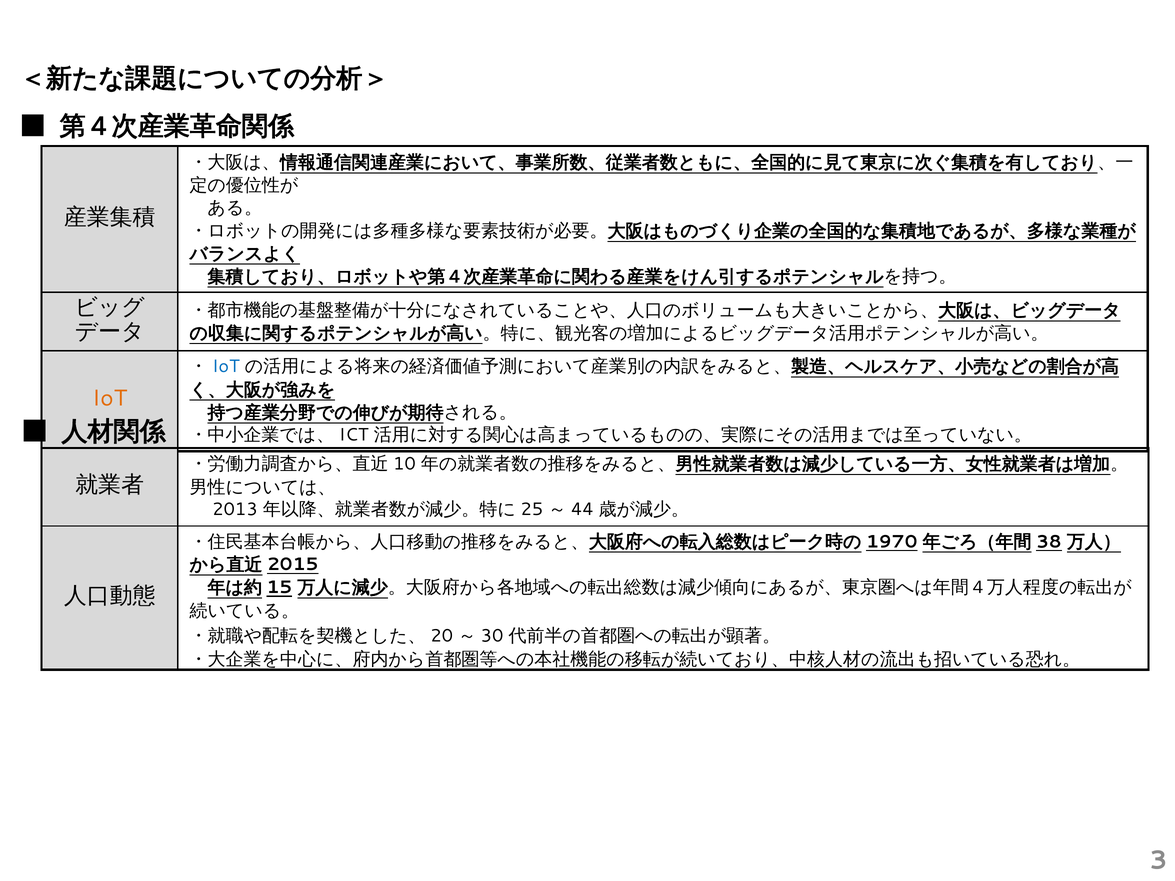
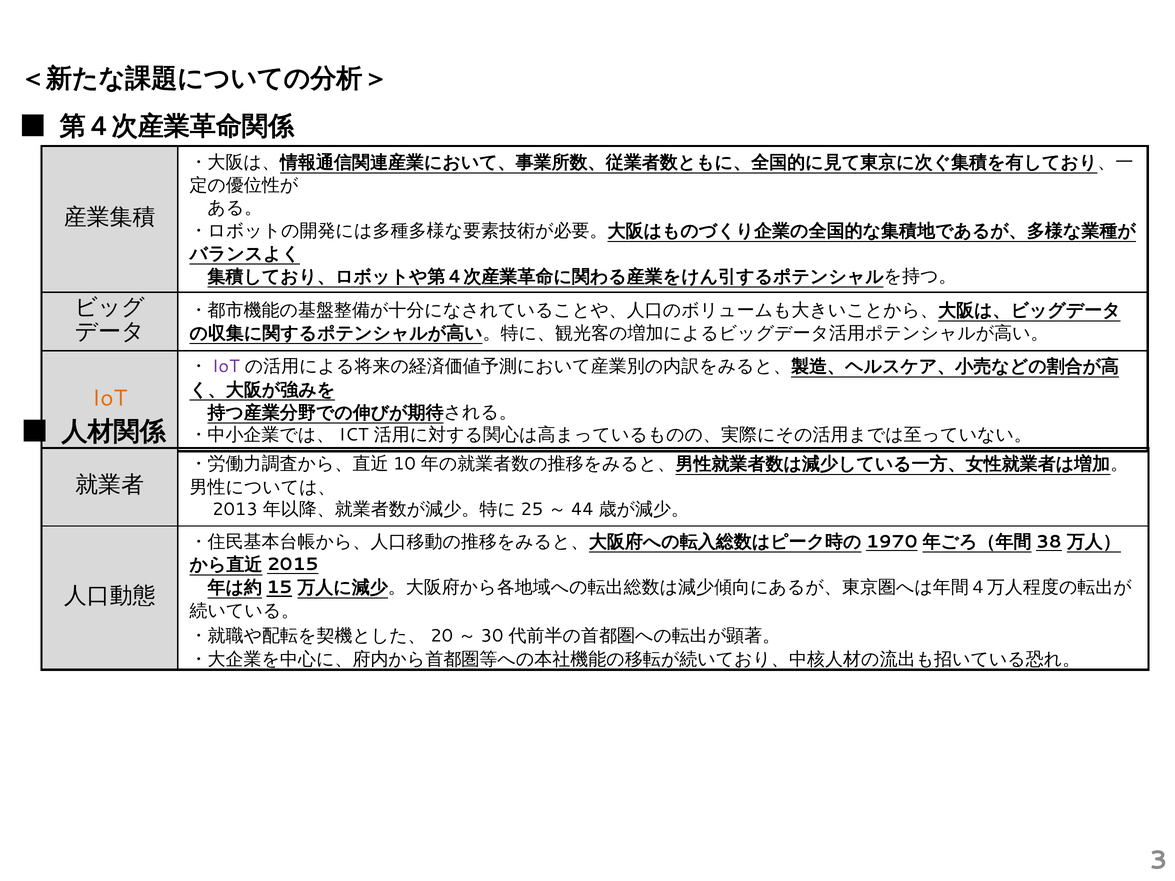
IoT colour: blue -> purple (226, 366)
